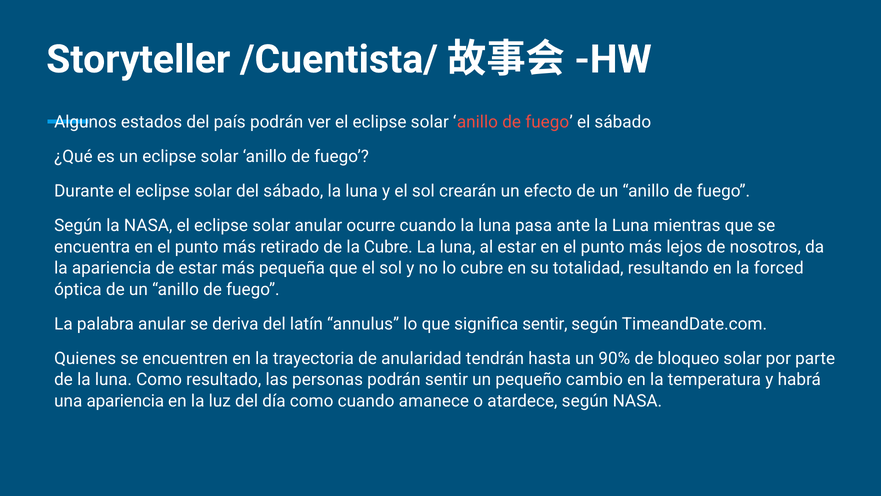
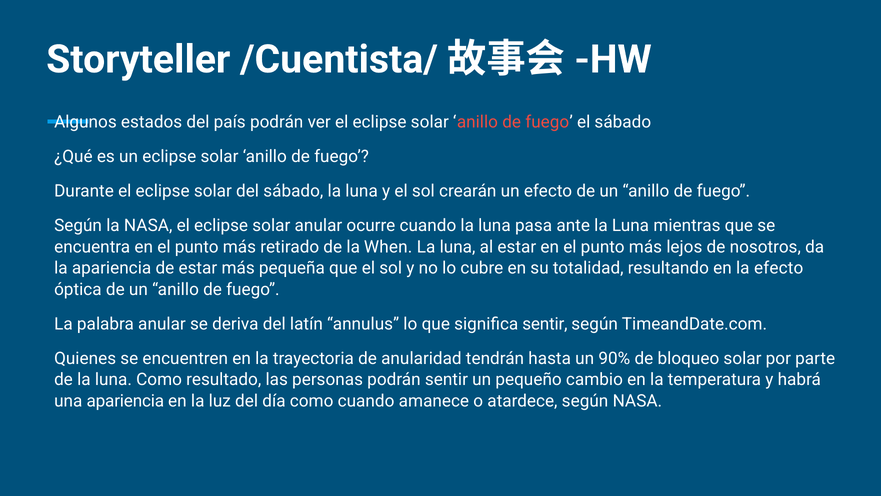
la Cubre: Cubre -> When (388, 247)
la forced: forced -> efecto (779, 268)
